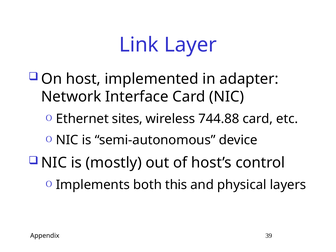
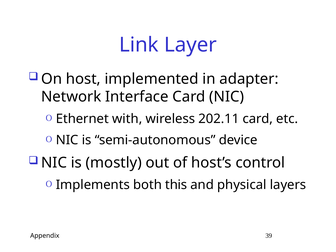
sites: sites -> with (127, 119)
744.88: 744.88 -> 202.11 (219, 119)
